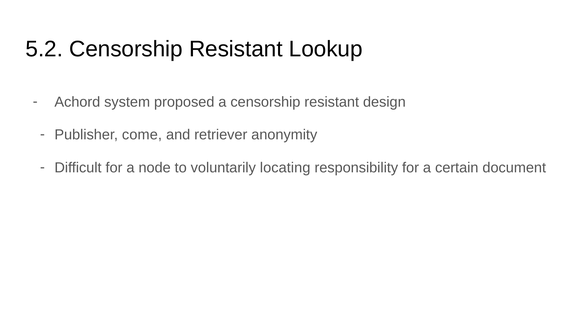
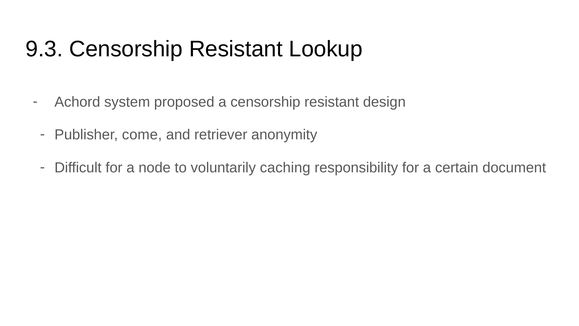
5.2: 5.2 -> 9.3 (44, 49)
locating: locating -> caching (285, 168)
